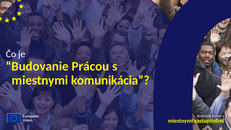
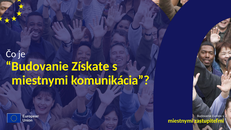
Prácou: Prácou -> Získate (90, 66)
